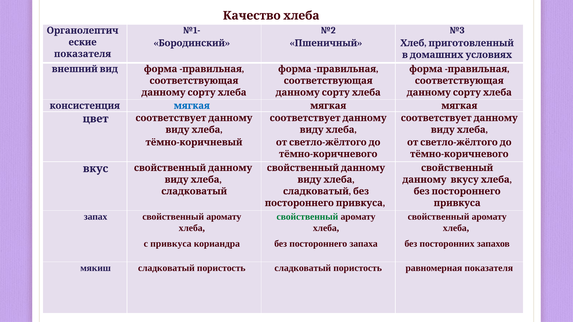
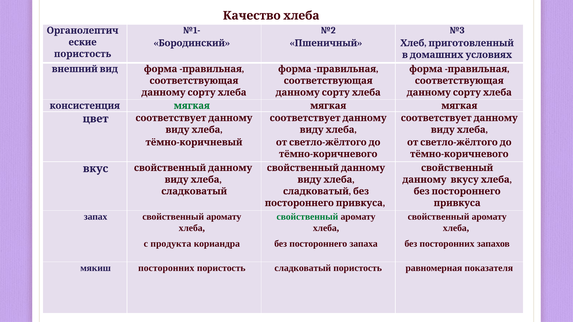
показателя: показателя -> пористость (83, 54)
мягкая colour: blue -> green (192, 106)
с привкуса: привкуса -> продукта (171, 244)
мякиш сладковатый: сладковатый -> посторонних (166, 268)
